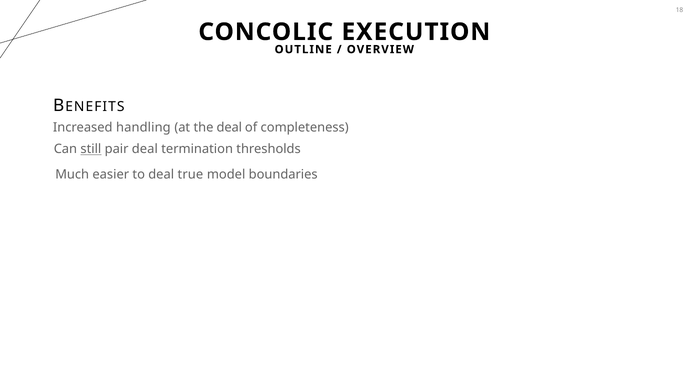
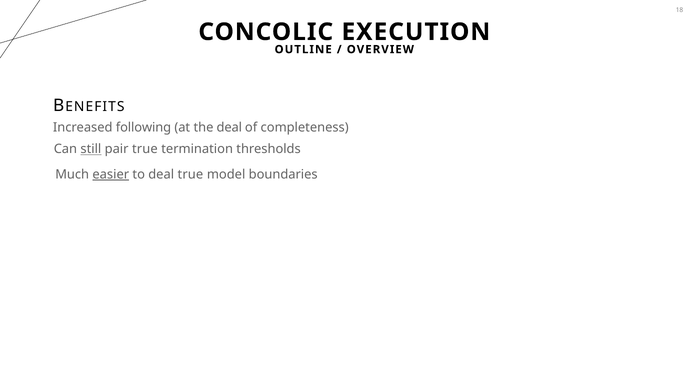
handling: handling -> following (143, 127)
pair deal: deal -> true (145, 149)
easier underline: none -> present (111, 174)
